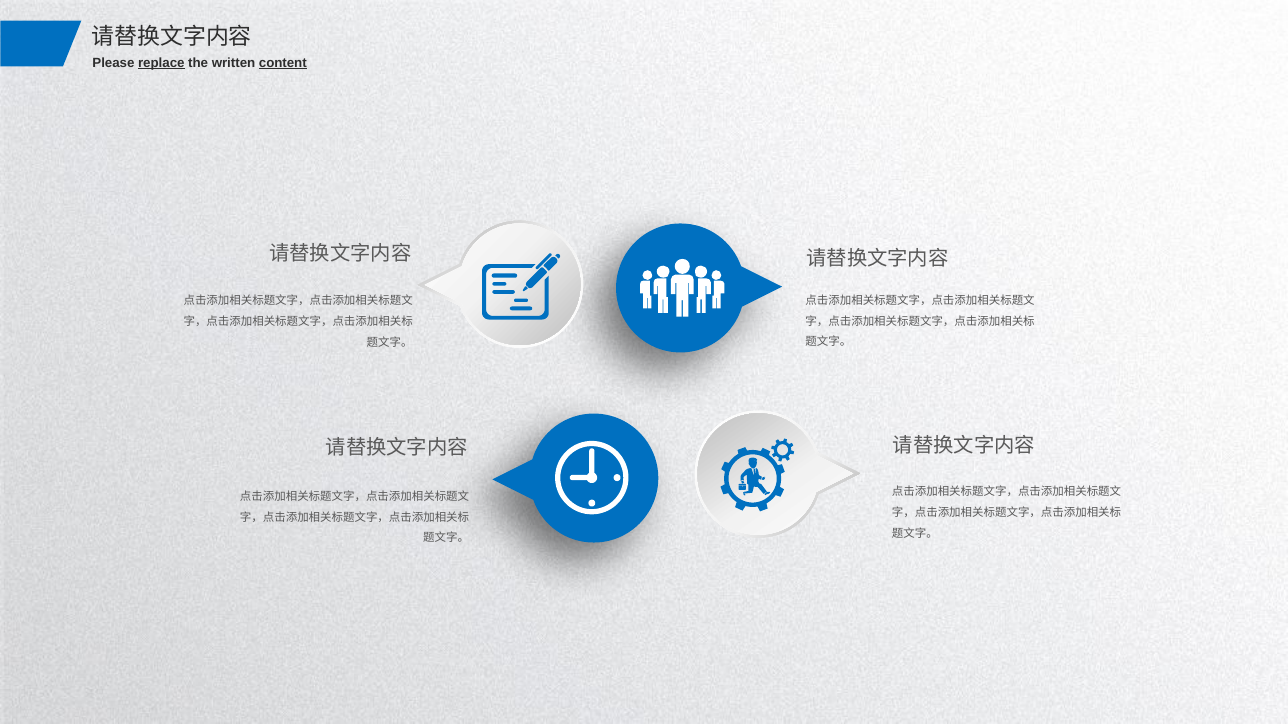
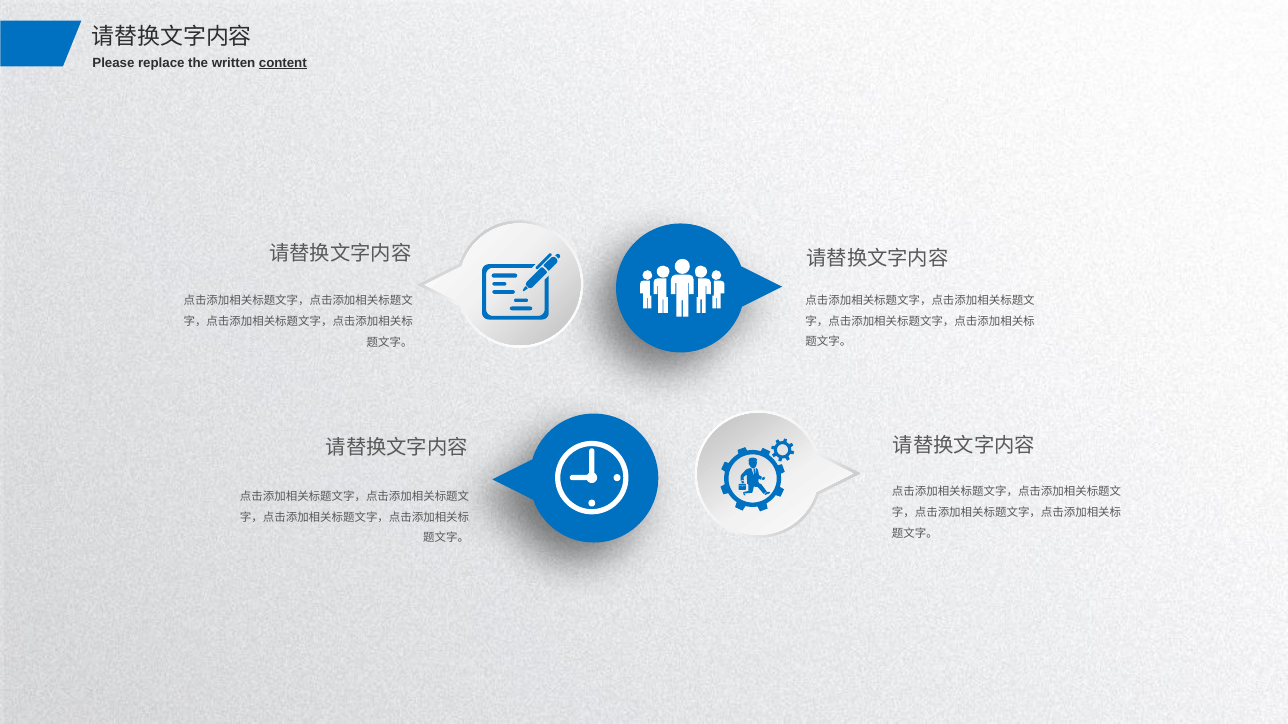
replace underline: present -> none (161, 63)
